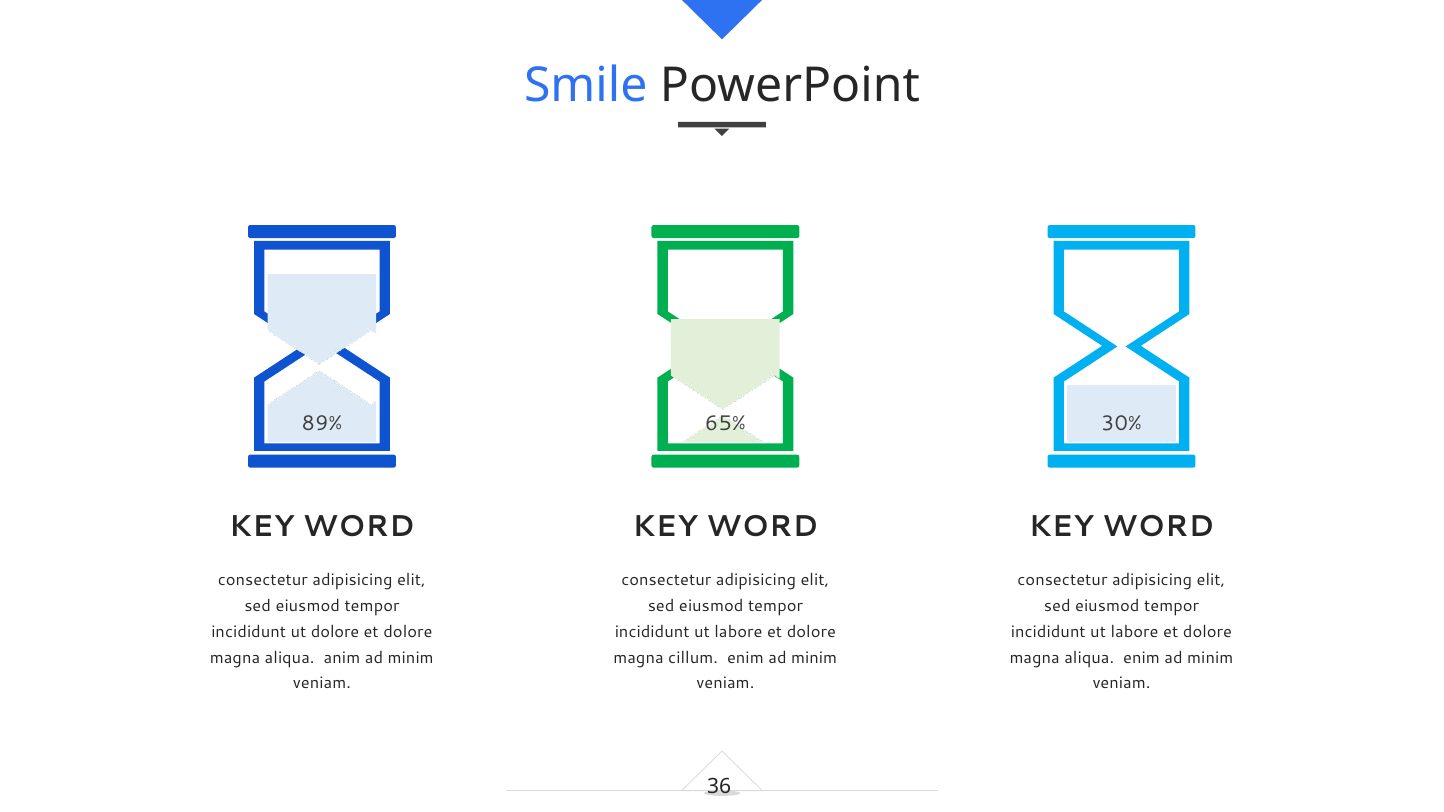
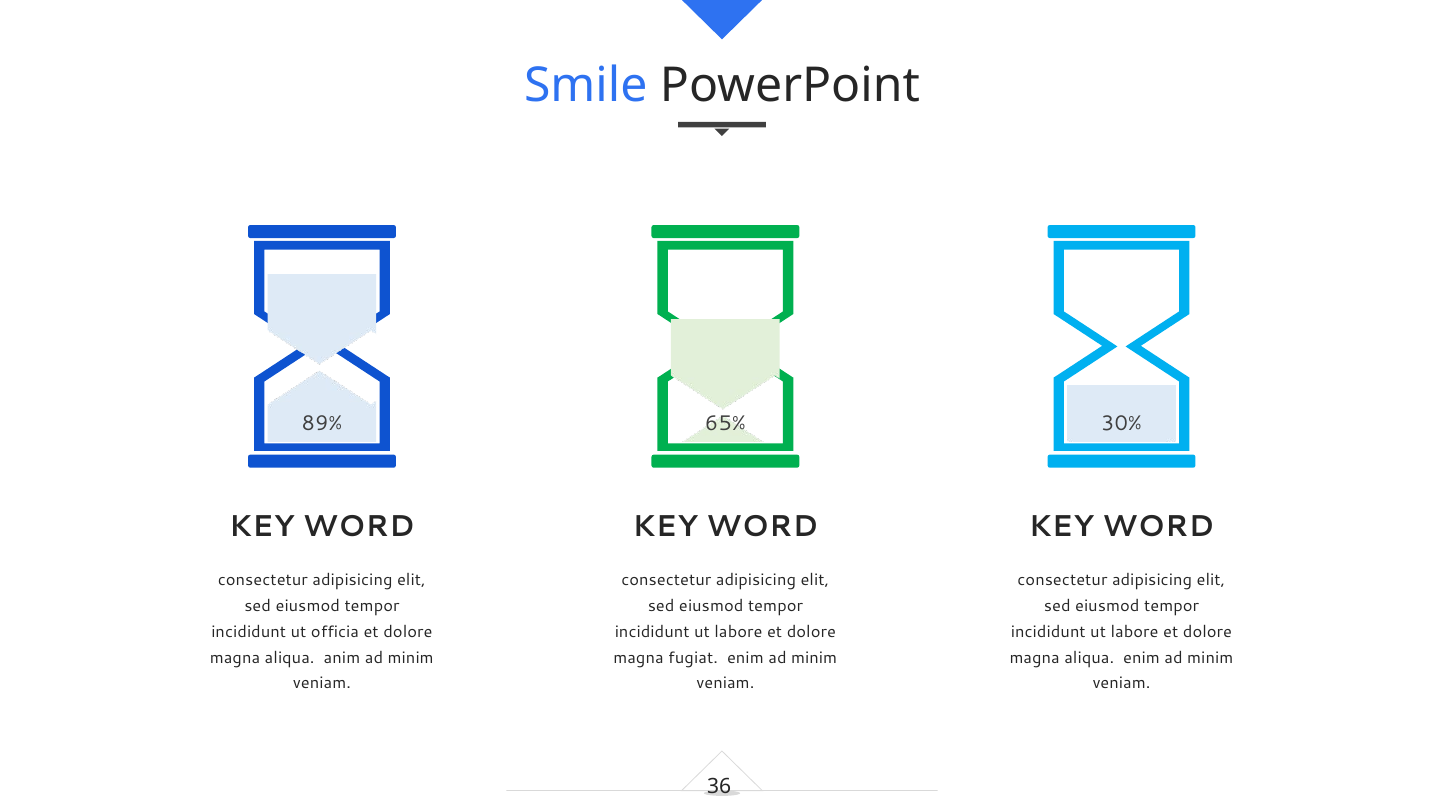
ut dolore: dolore -> officia (335, 632)
cillum: cillum -> fugiat (693, 658)
